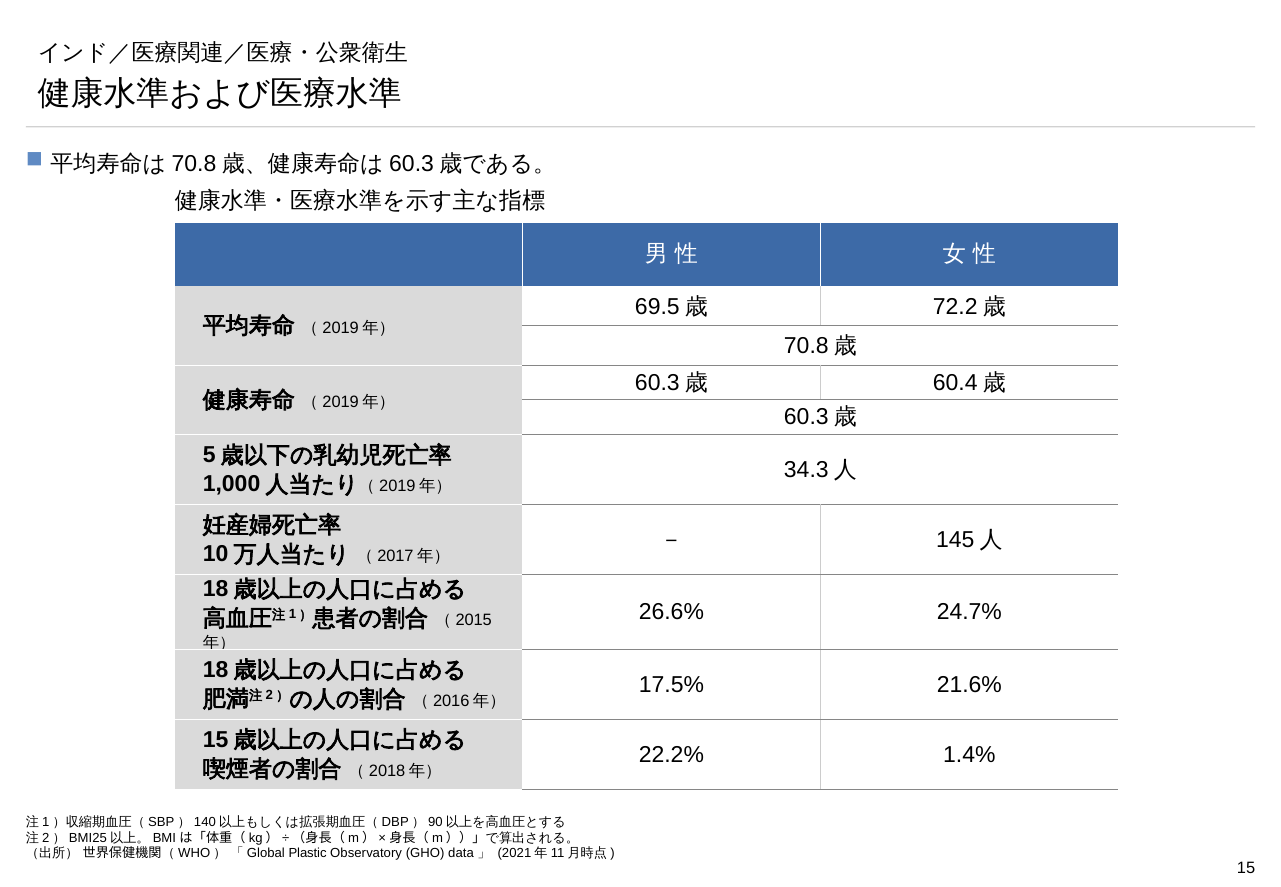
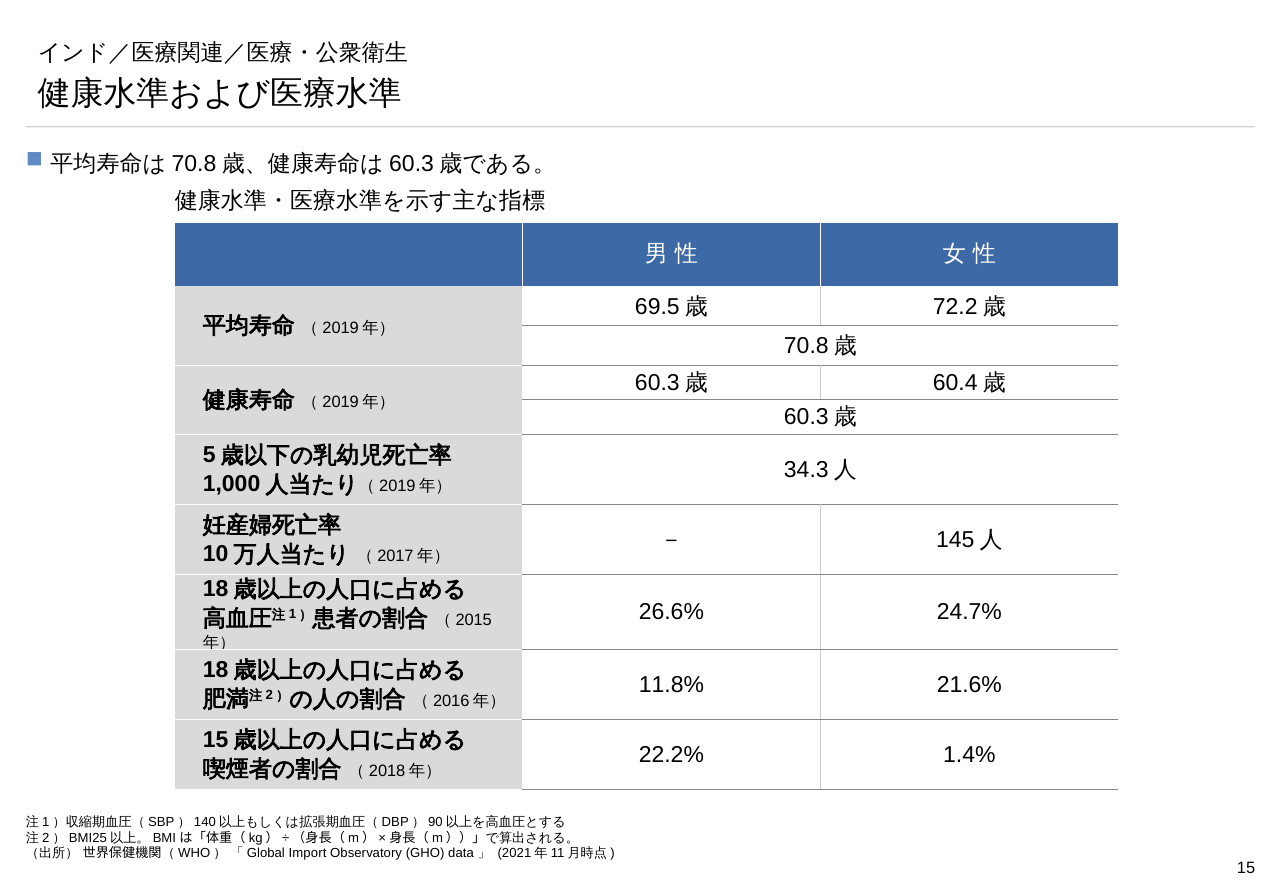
17.5%: 17.5% -> 11.8% (671, 685)
Plastic: Plastic -> Import (307, 853)
